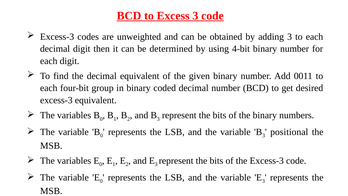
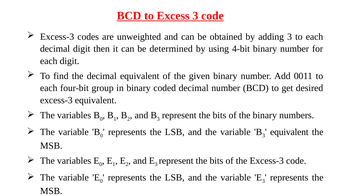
positional: positional -> equivalent (289, 132)
